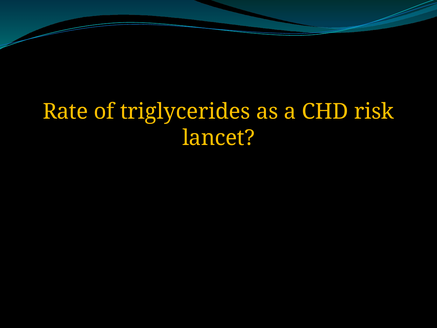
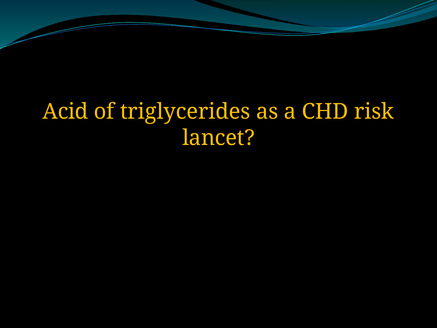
Rate: Rate -> Acid (65, 111)
